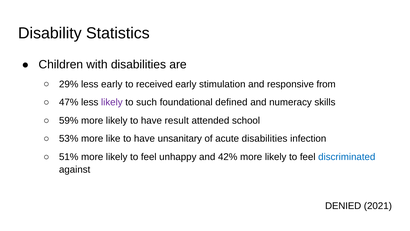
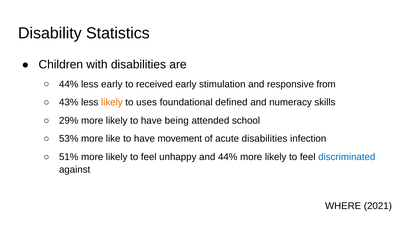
29%: 29% -> 44% (69, 84)
47%: 47% -> 43% (69, 102)
likely colour: purple -> orange (112, 102)
such: such -> uses (147, 102)
59%: 59% -> 29% (69, 120)
result: result -> being (177, 120)
unsanitary: unsanitary -> movement (180, 139)
and 42%: 42% -> 44% (228, 157)
DENIED: DENIED -> WHERE (343, 206)
